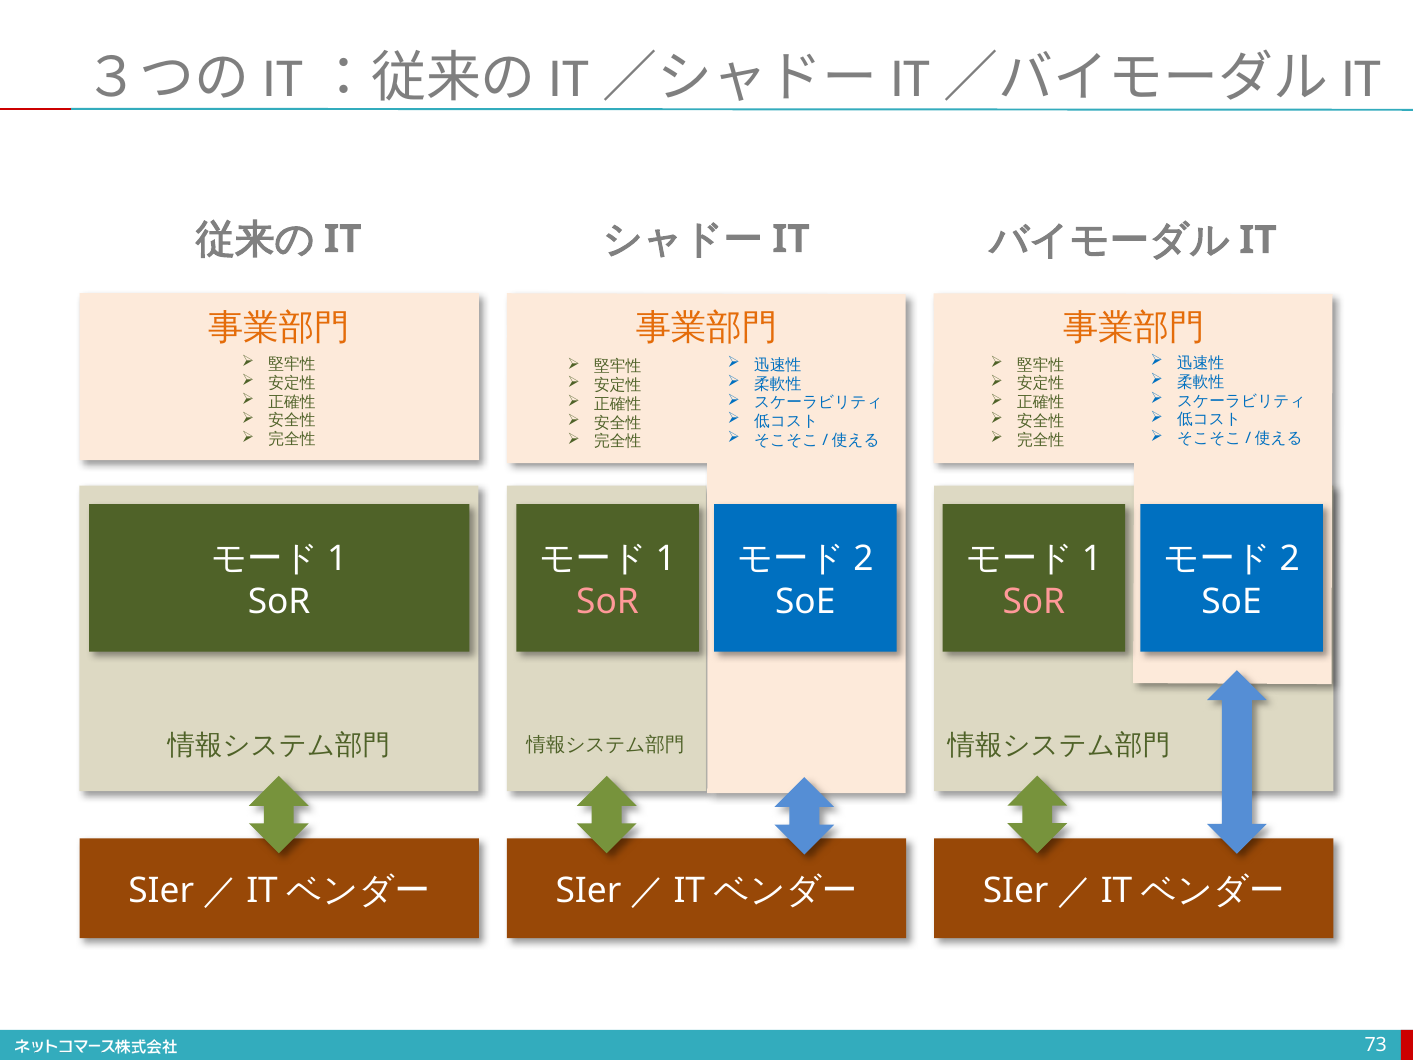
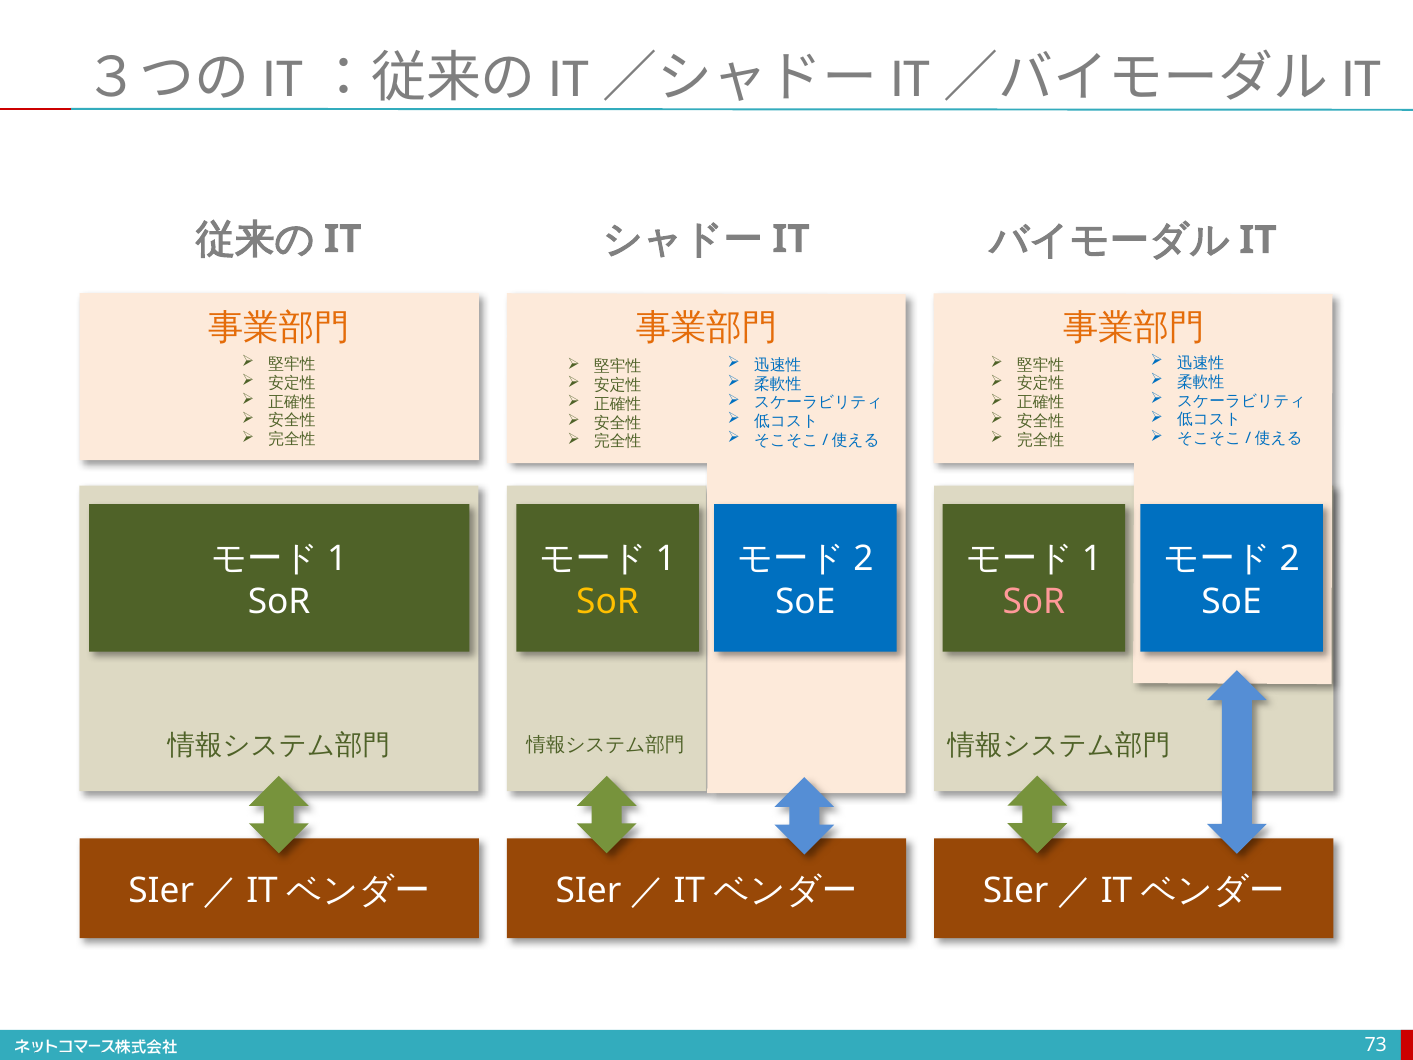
SoR colour: pink -> yellow (608, 601)
